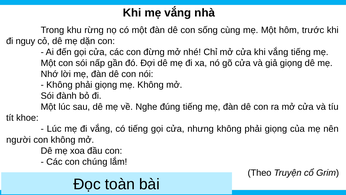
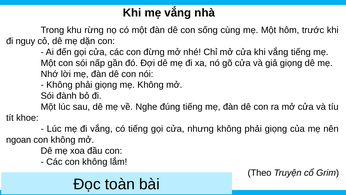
người: người -> ngoan (19, 140)
Các con chúng: chúng -> không (95, 161)
